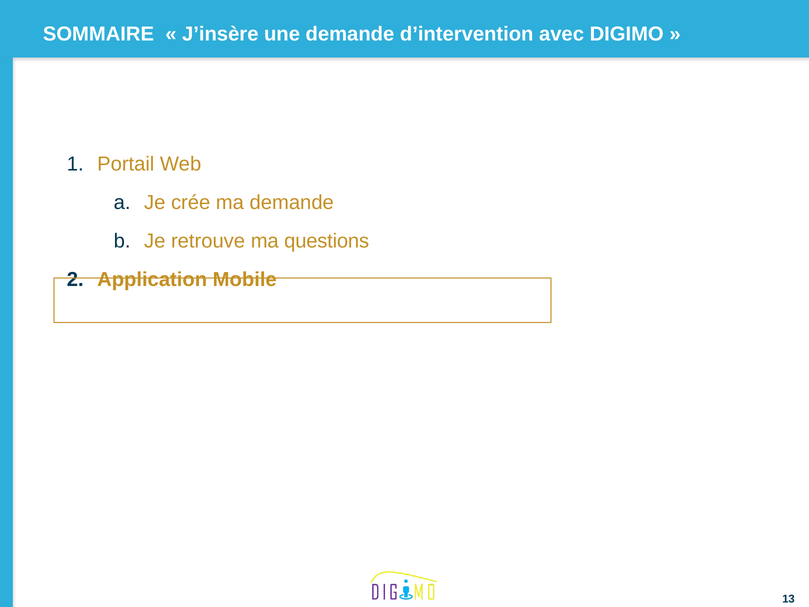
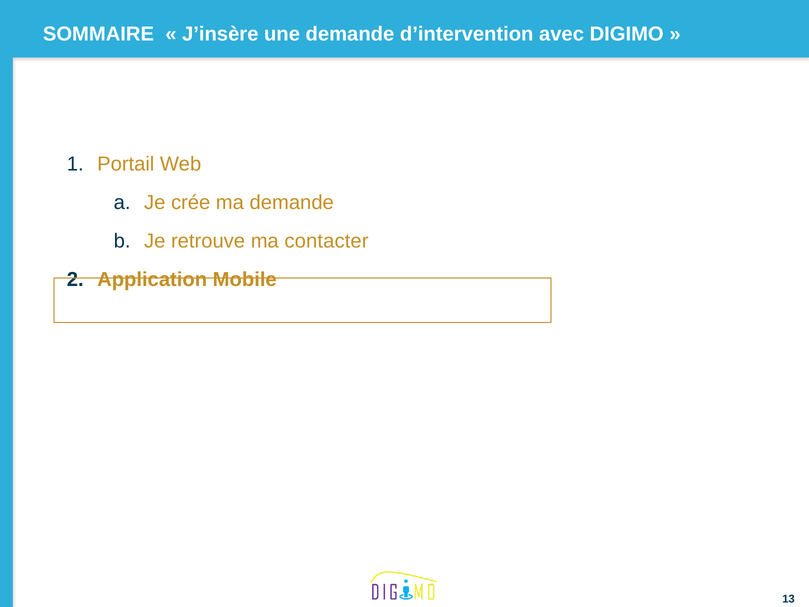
questions: questions -> contacter (327, 241)
